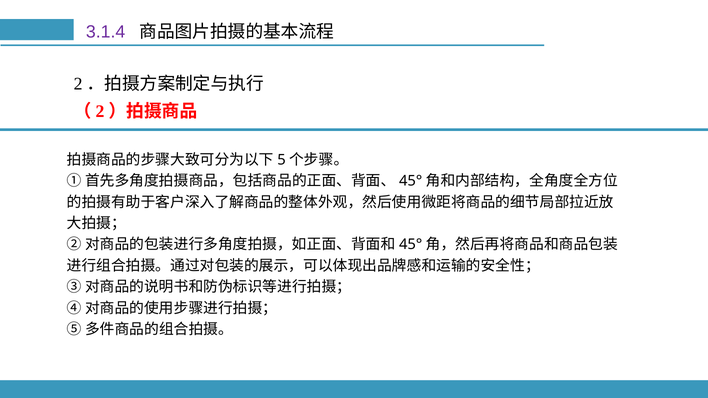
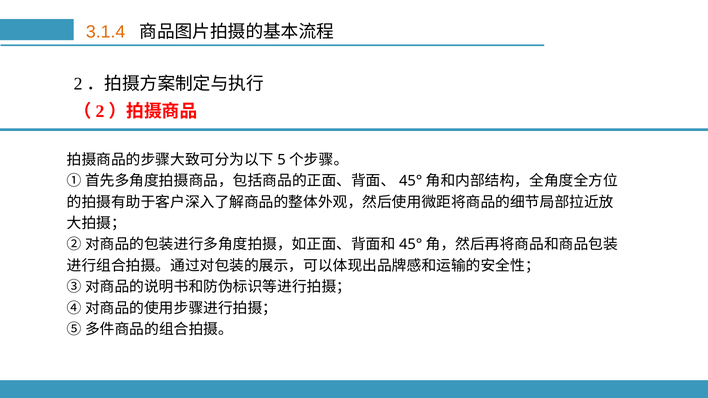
3.1.4 colour: purple -> orange (106, 32)
